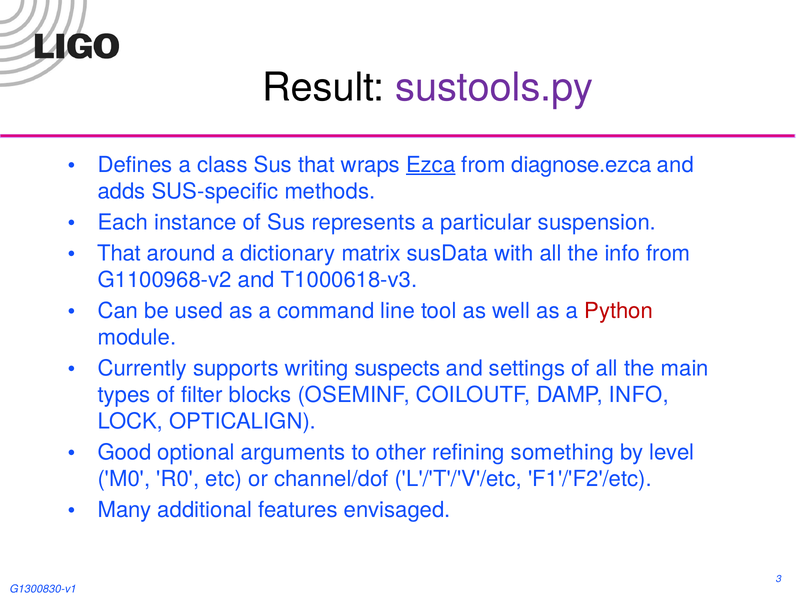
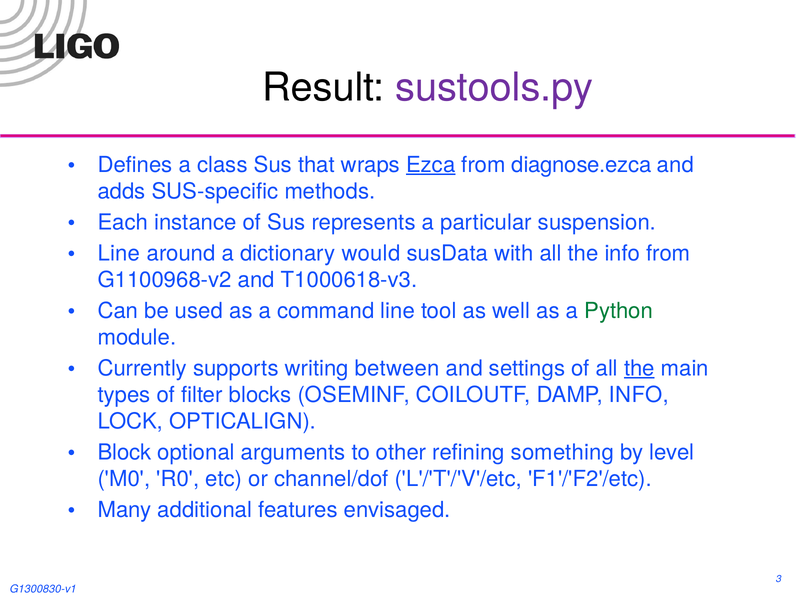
That: That -> Line (119, 253)
matrix: matrix -> would (371, 253)
Python colour: red -> green (619, 311)
suspects: suspects -> between (397, 368)
the underline: none -> present (639, 368)
Good: Good -> Block (124, 452)
